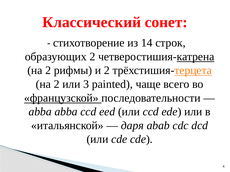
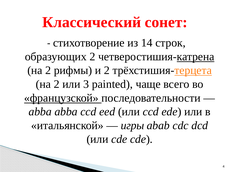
даря: даря -> игры (132, 126)
